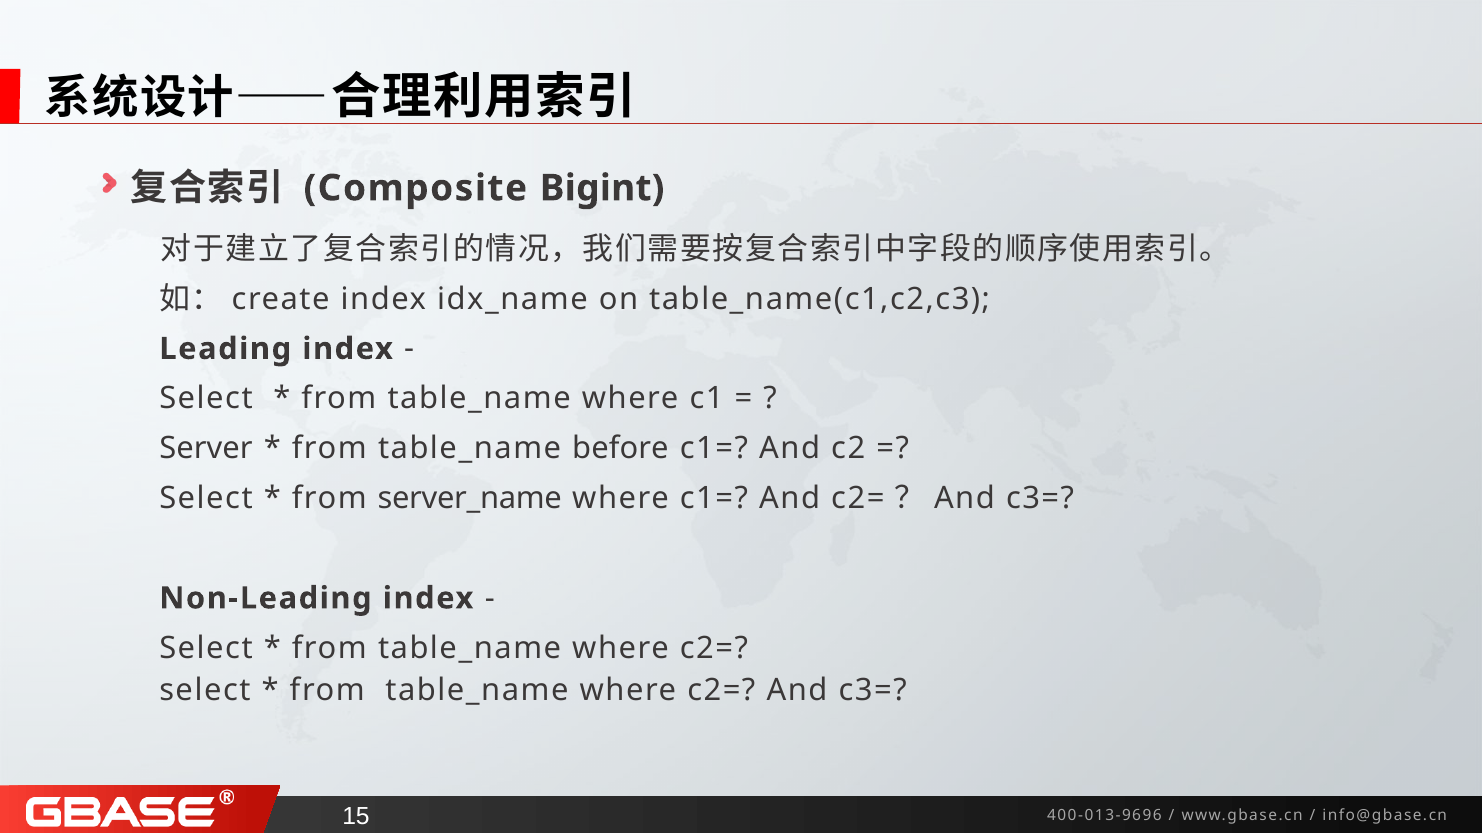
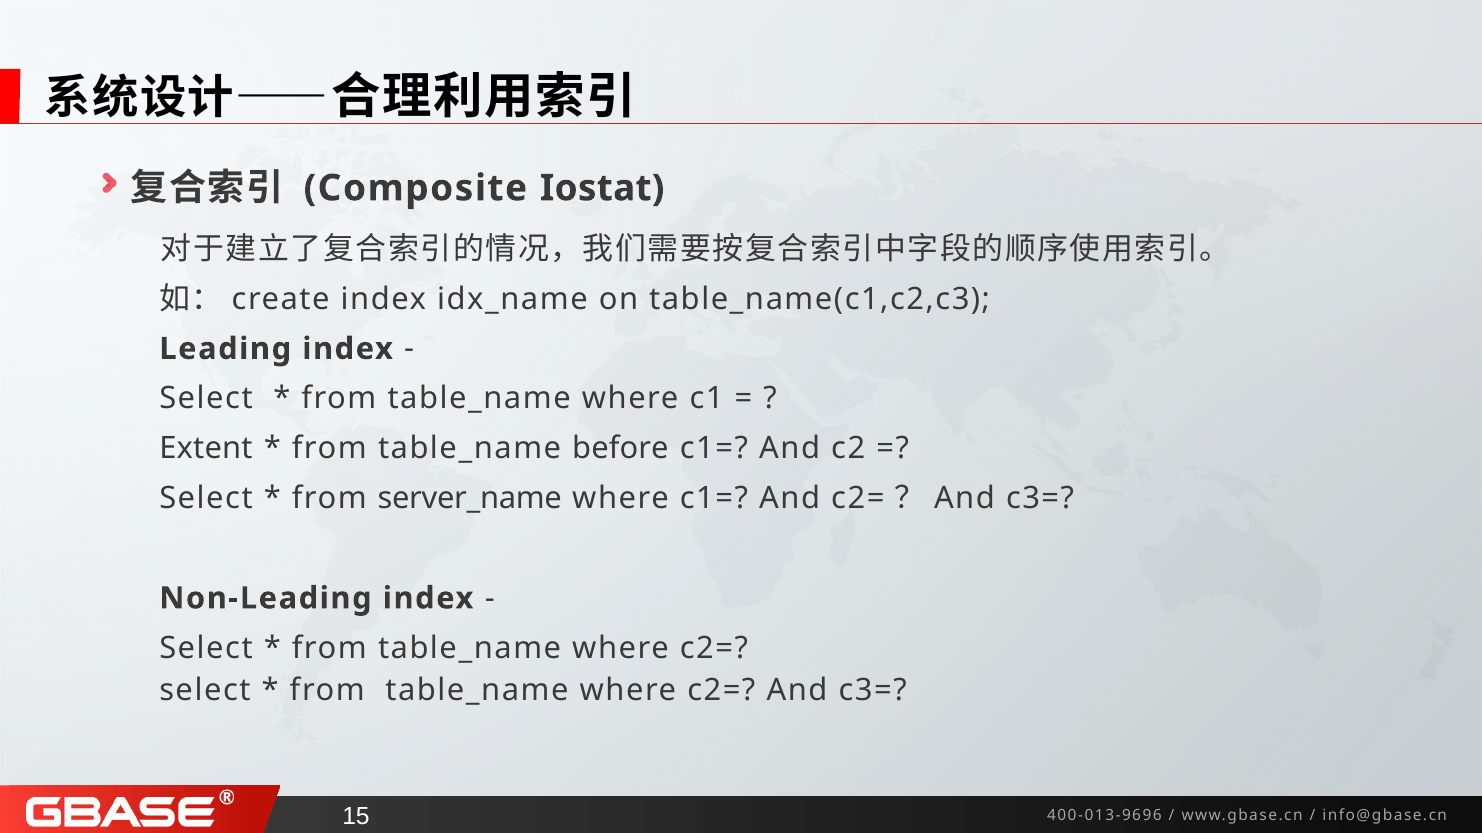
Bigint: Bigint -> Iostat (602, 188)
Server: Server -> Extent (206, 449)
